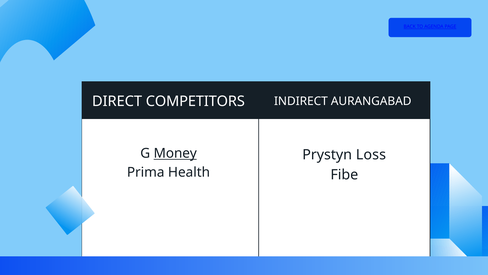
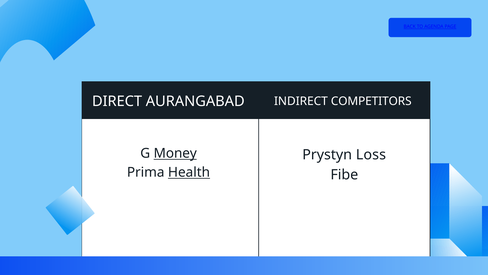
COMPETITORS: COMPETITORS -> AURANGABAD (195, 101)
AURANGABAD: AURANGABAD -> COMPETITORS (371, 101)
Health underline: none -> present (189, 172)
